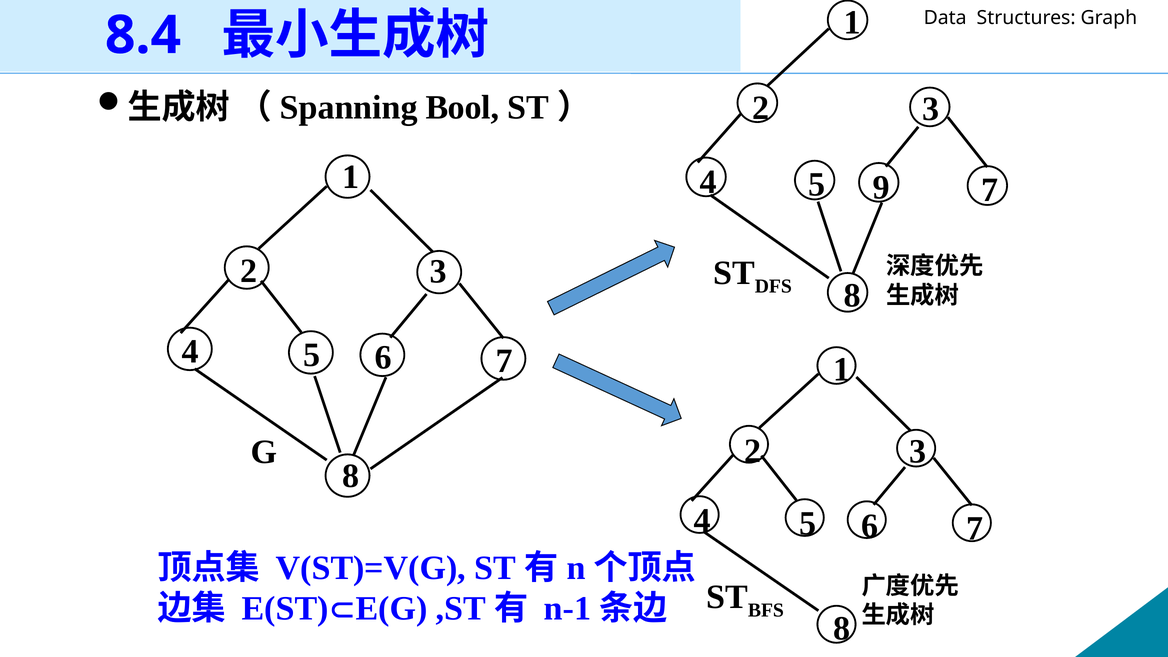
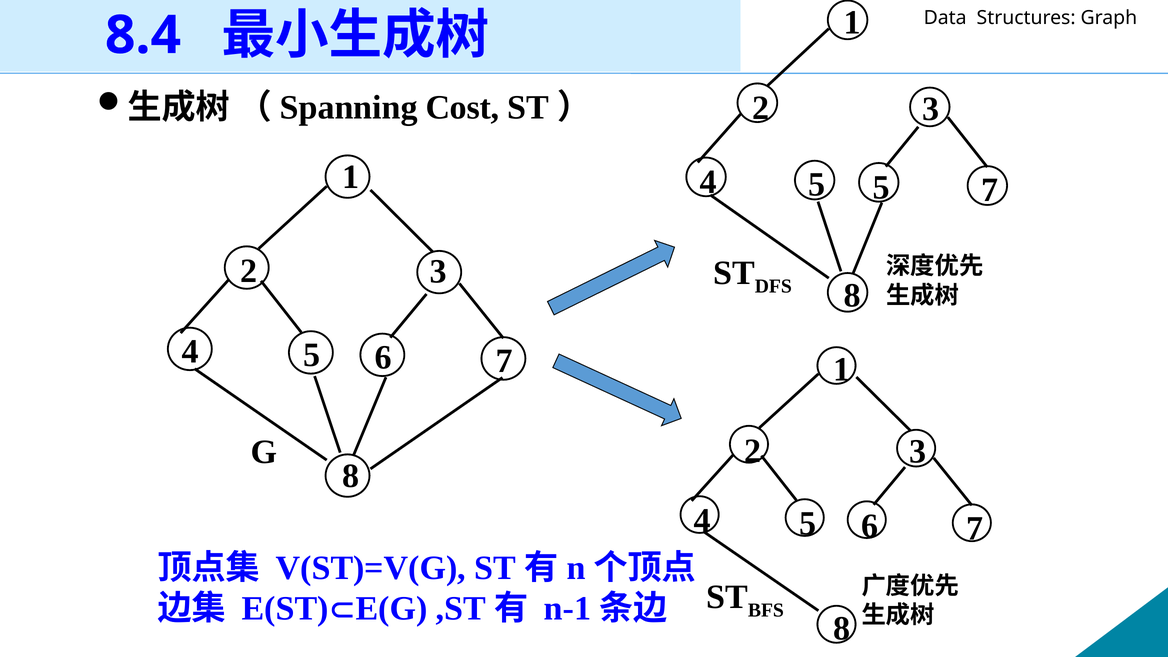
Bool: Bool -> Cost (462, 107)
5 9: 9 -> 5 (881, 187)
